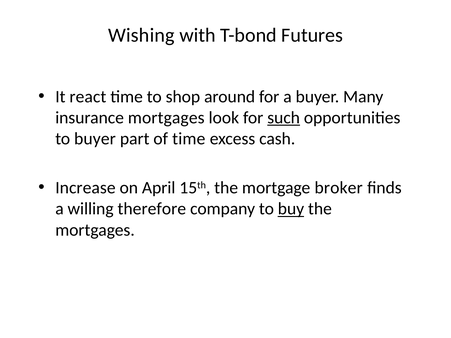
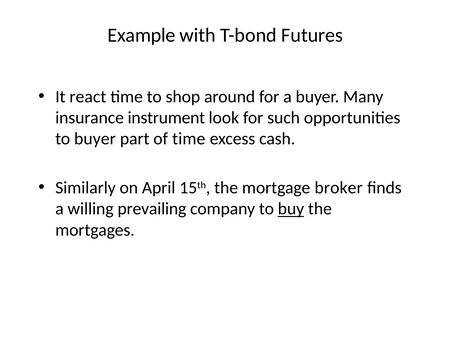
Wishing: Wishing -> Example (142, 35)
insurance mortgages: mortgages -> instrument (166, 118)
such underline: present -> none (284, 118)
Increase: Increase -> Similarly (85, 188)
therefore: therefore -> prevailing (152, 209)
